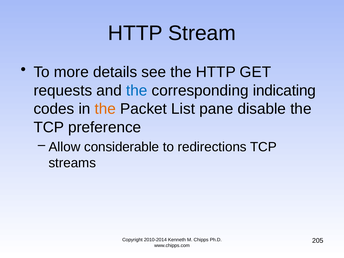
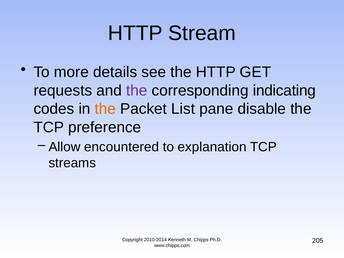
the colour: blue -> purple (137, 91)
considerable: considerable -> encountered (122, 147)
redirections: redirections -> explanation (212, 147)
